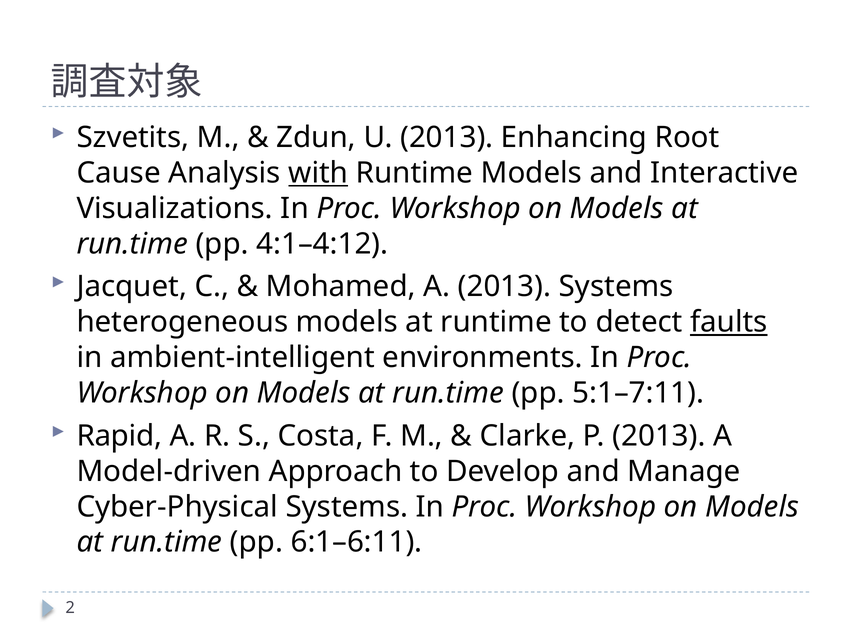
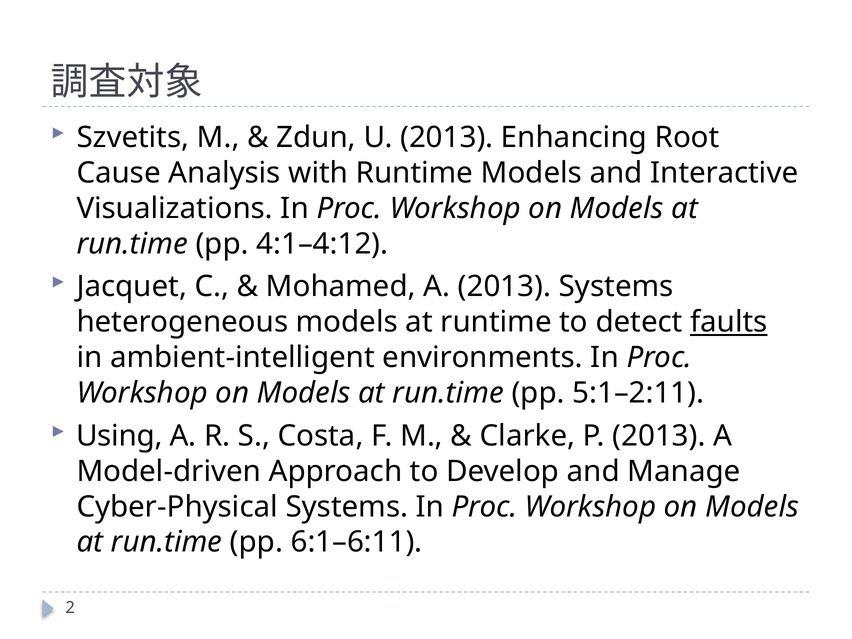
with underline: present -> none (318, 173)
5:1–7:11: 5:1–7:11 -> 5:1–2:11 (638, 393)
Rapid: Rapid -> Using (119, 436)
